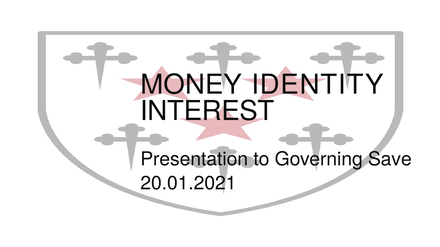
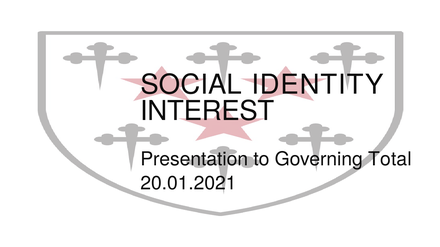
MONEY: MONEY -> SOCIAL (191, 85)
Save: Save -> Total (390, 159)
